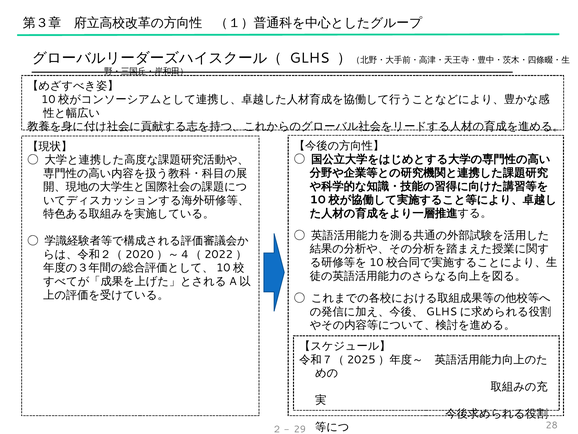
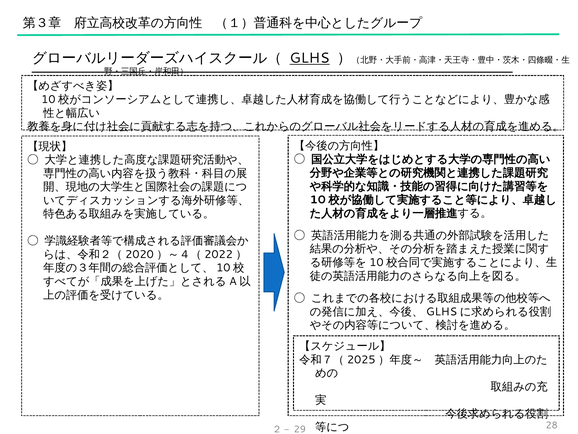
GLHS underline: none -> present (310, 58)
